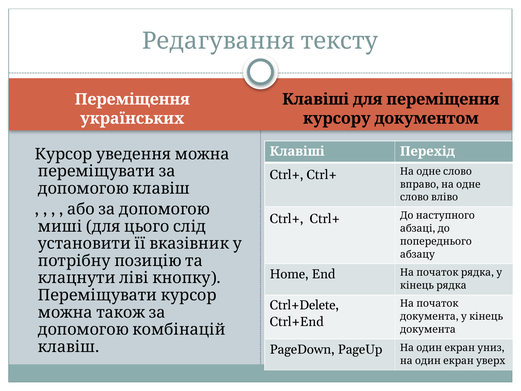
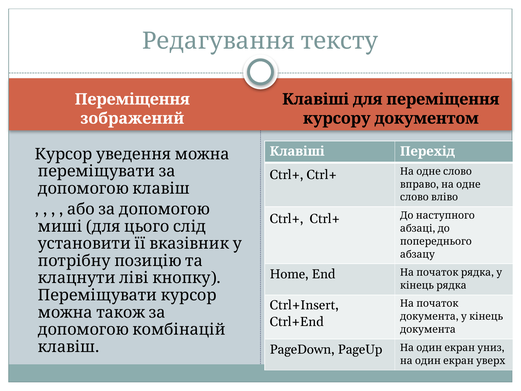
українських: українських -> зображений (132, 118)
Ctrl+Delete: Ctrl+Delete -> Ctrl+Insert (304, 305)
